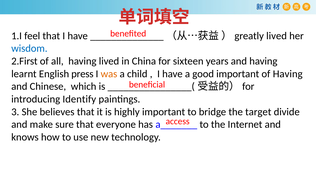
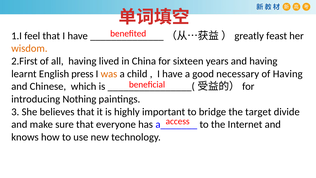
）greatly lived: lived -> feast (277, 36)
wisdom colour: blue -> orange (29, 48)
good important: important -> necessary (238, 74)
Identify: Identify -> Nothing (79, 99)
